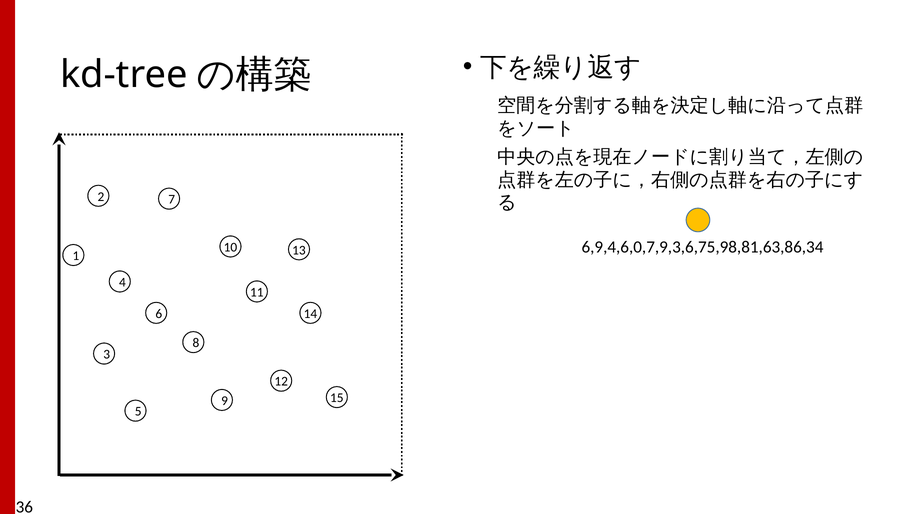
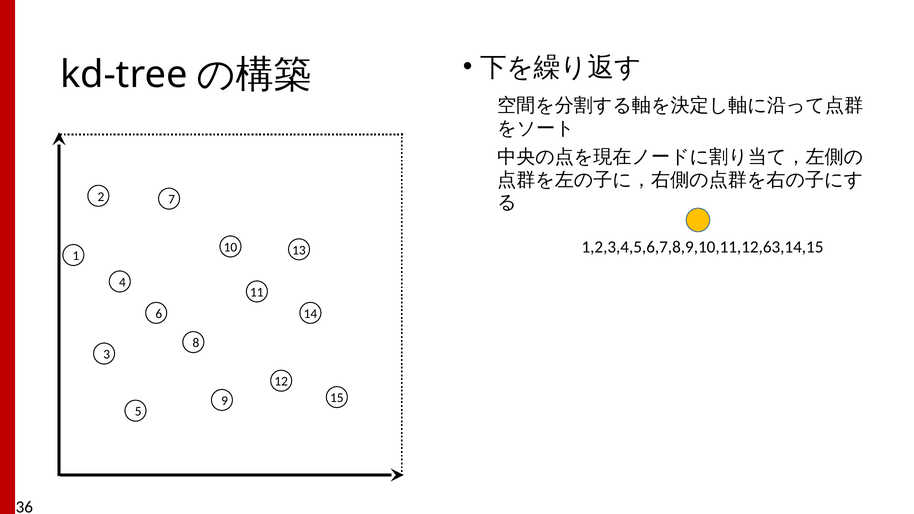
6,9,4,6,0,7,9,3,6,75,98,81,63,86,34: 6,9,4,6,0,7,9,3,6,75,98,81,63,86,34 -> 1,2,3,4,5,6,7,8,9,10,11,12,63,14,15 (702, 247)
